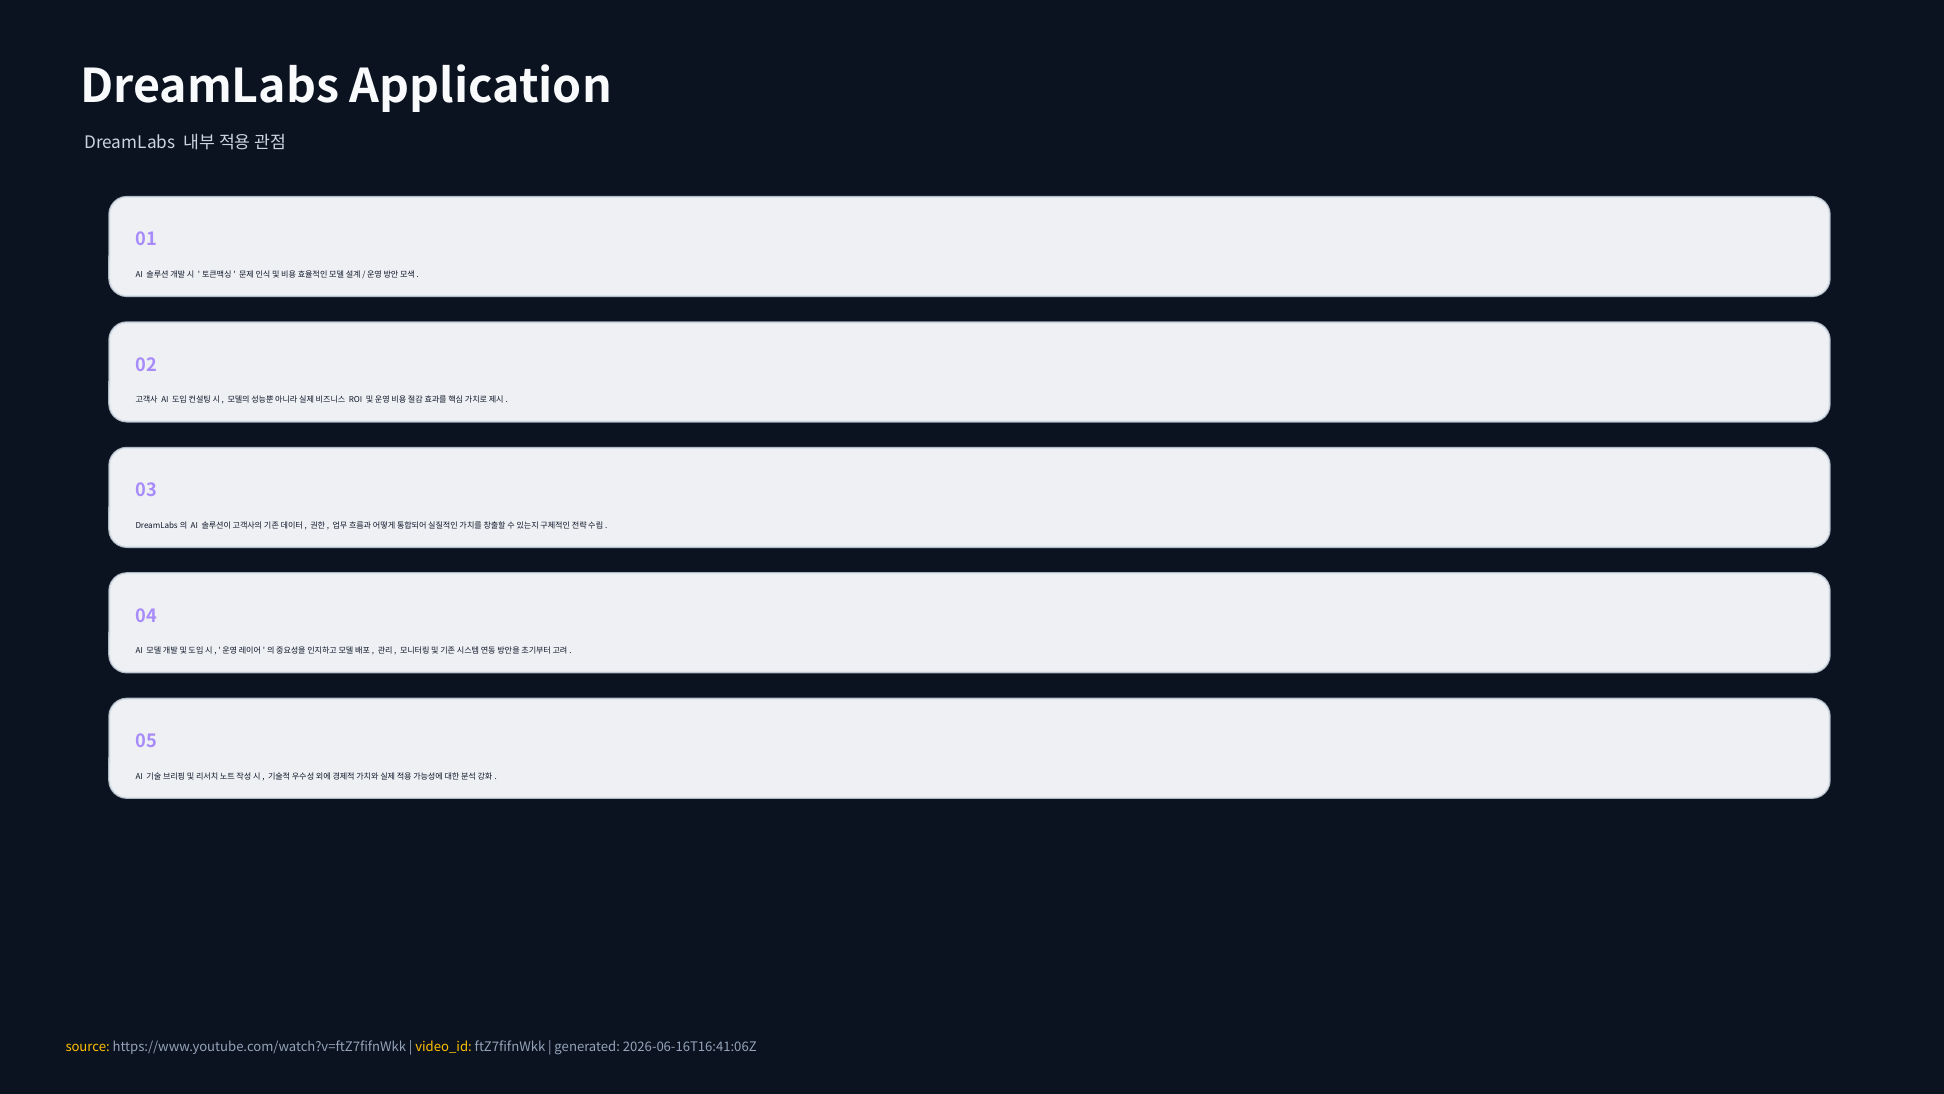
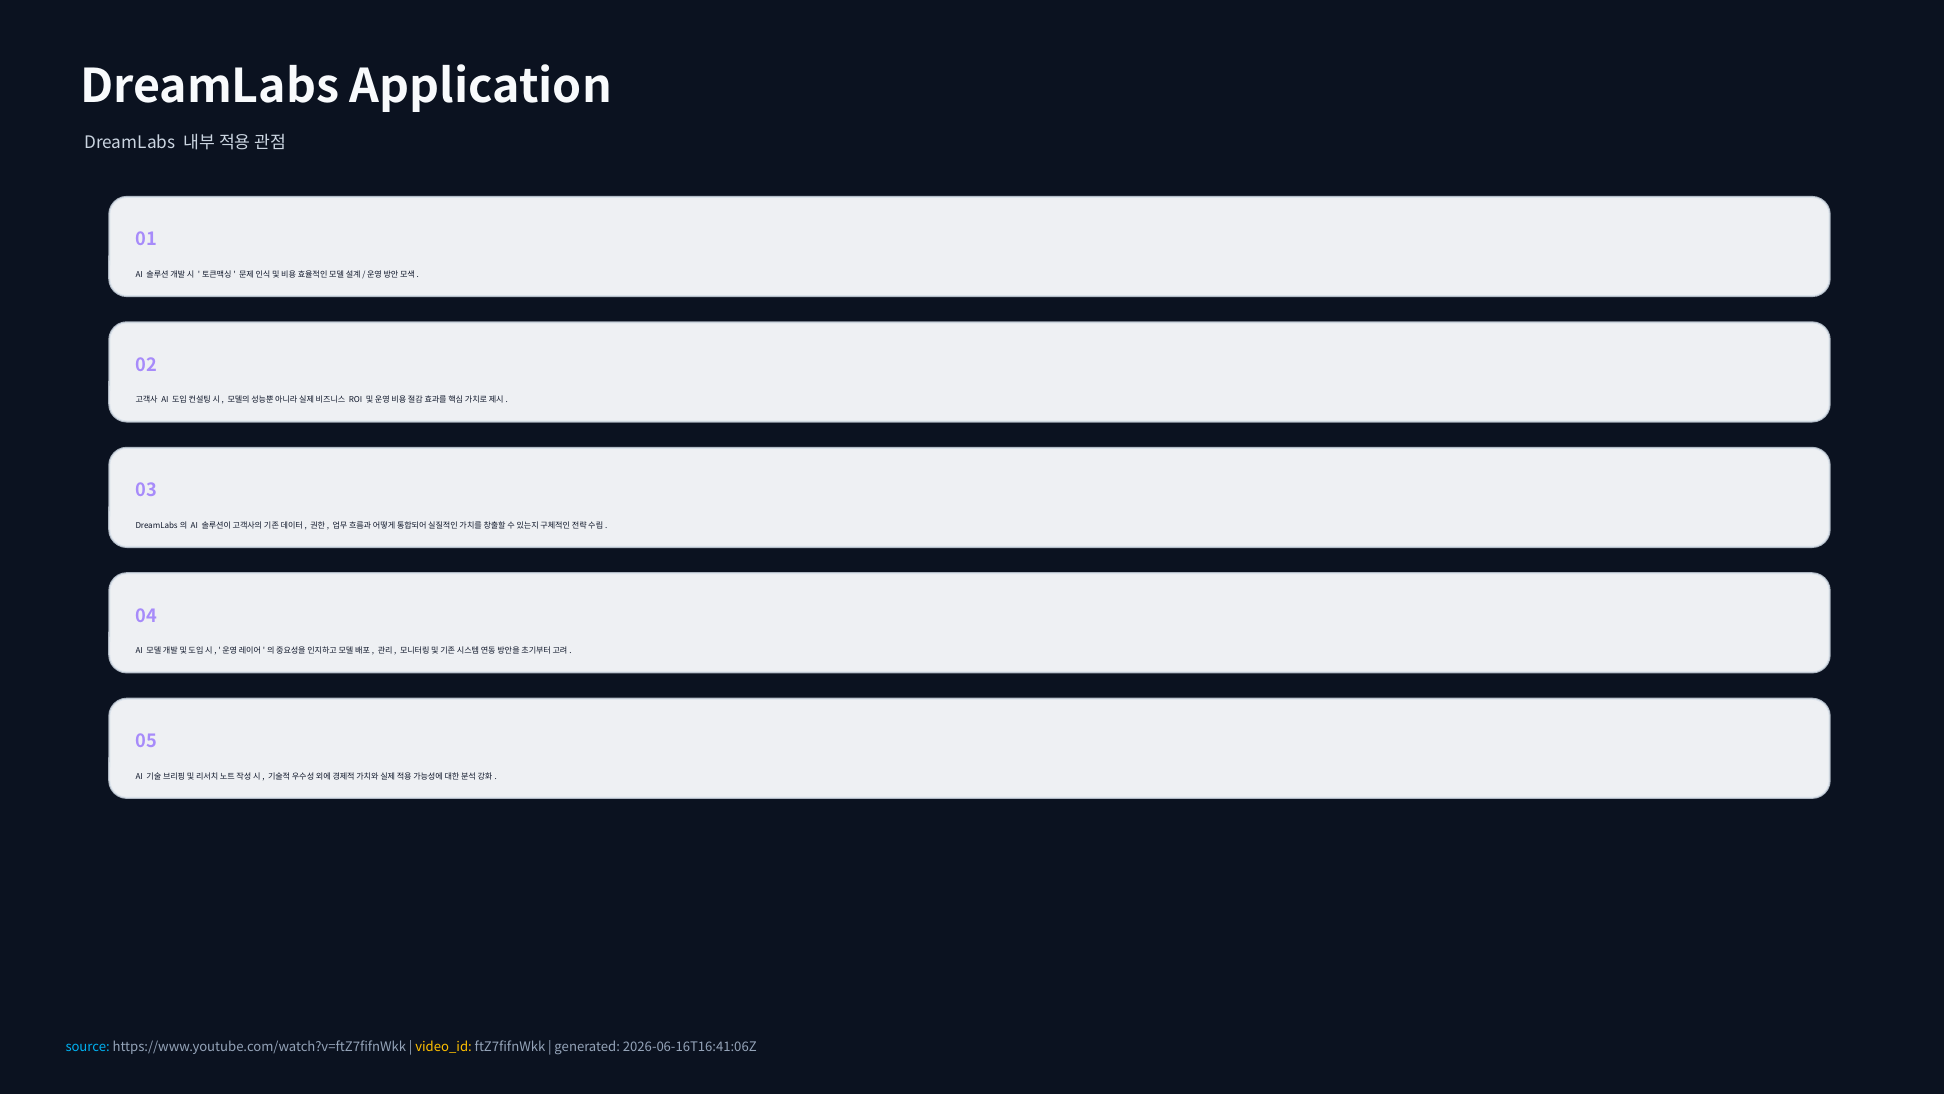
source colour: yellow -> light blue (88, 1047)
